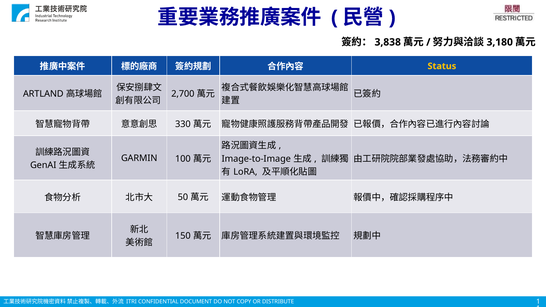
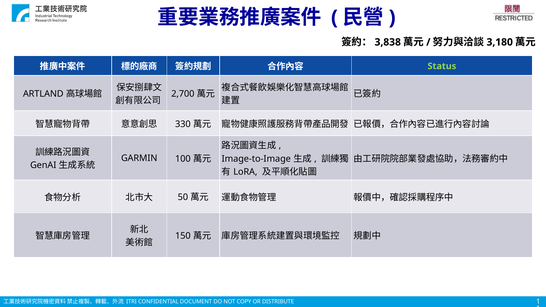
Status colour: yellow -> light green (442, 66)
